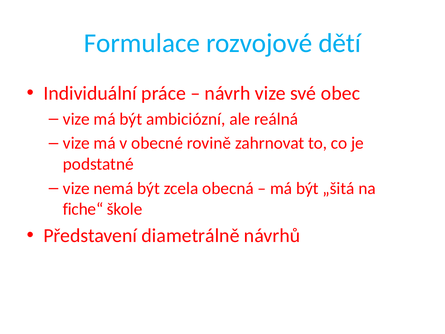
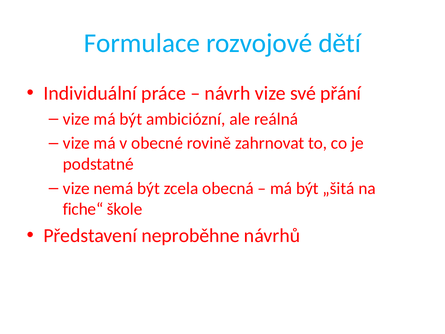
obec: obec -> přání (341, 93)
diametrálně: diametrálně -> neproběhne (191, 235)
